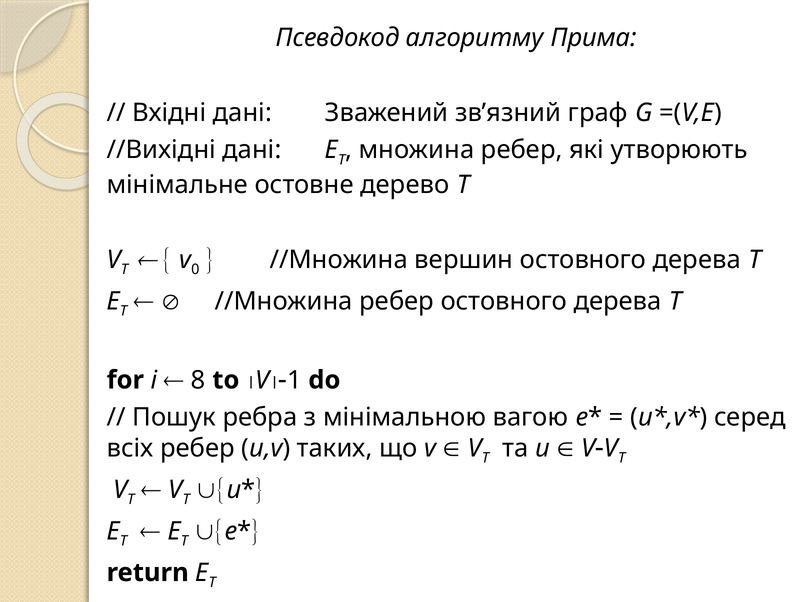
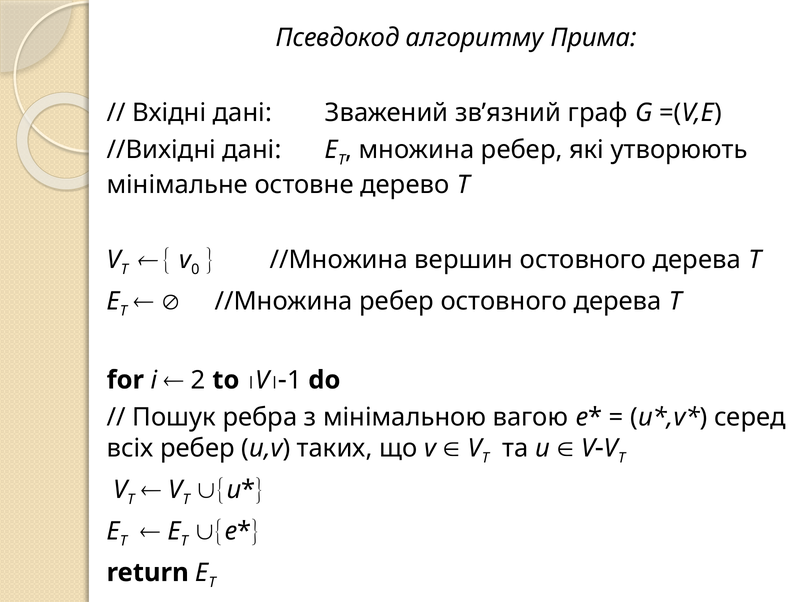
8: 8 -> 2 (198, 380)
